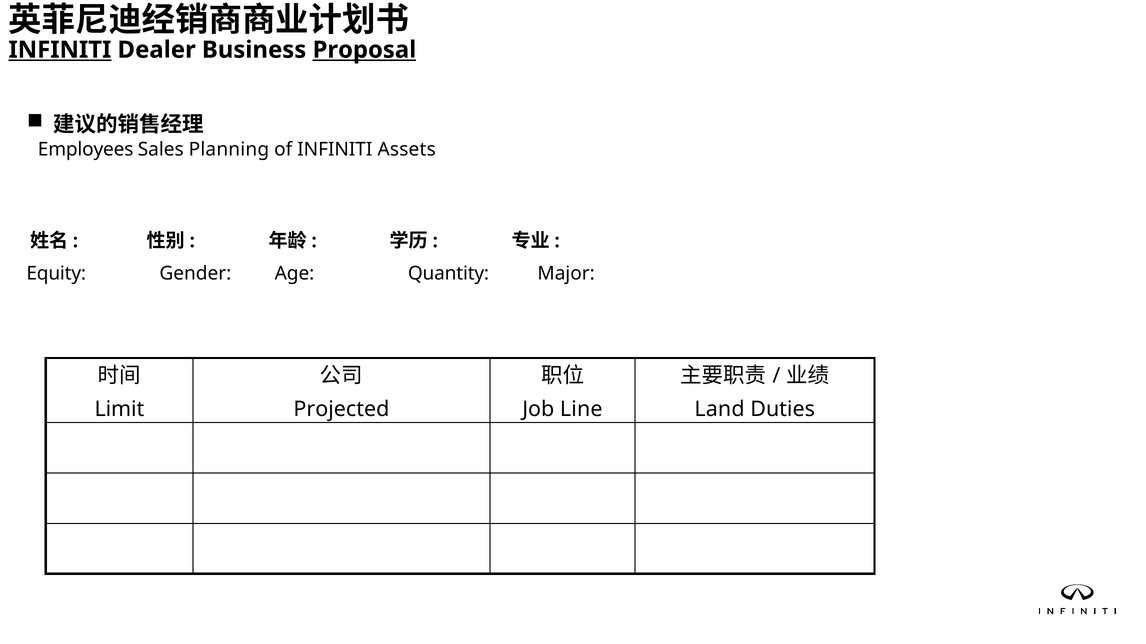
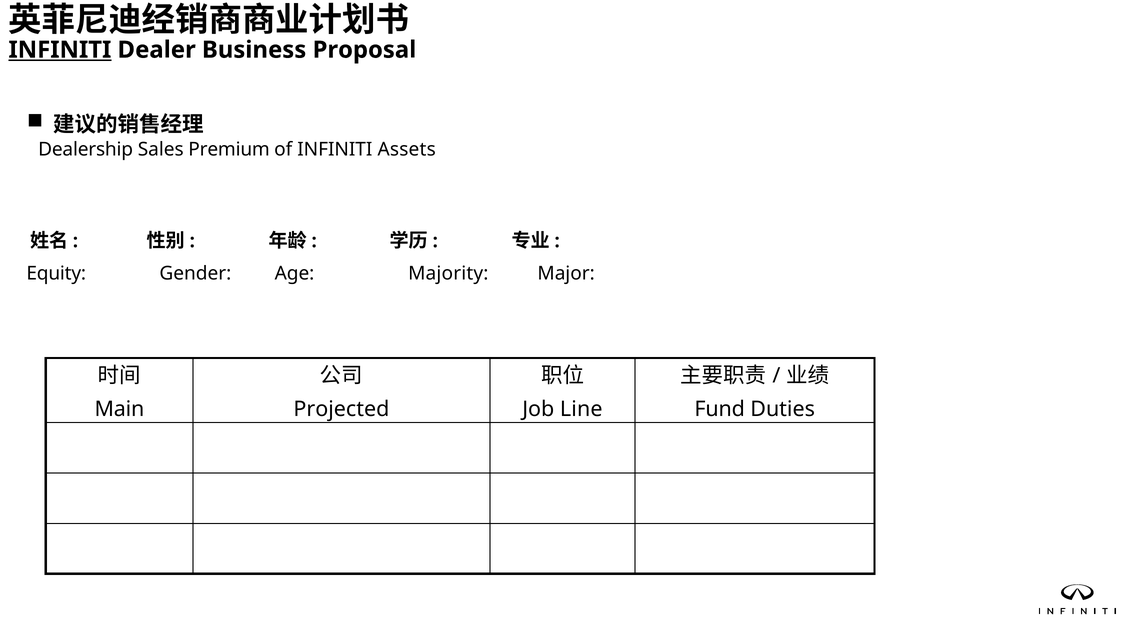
Proposal underline: present -> none (364, 50)
Employees: Employees -> Dealership (86, 149)
Planning: Planning -> Premium (229, 149)
Quantity: Quantity -> Majority (448, 274)
Limit: Limit -> Main (119, 410)
Land: Land -> Fund (720, 410)
